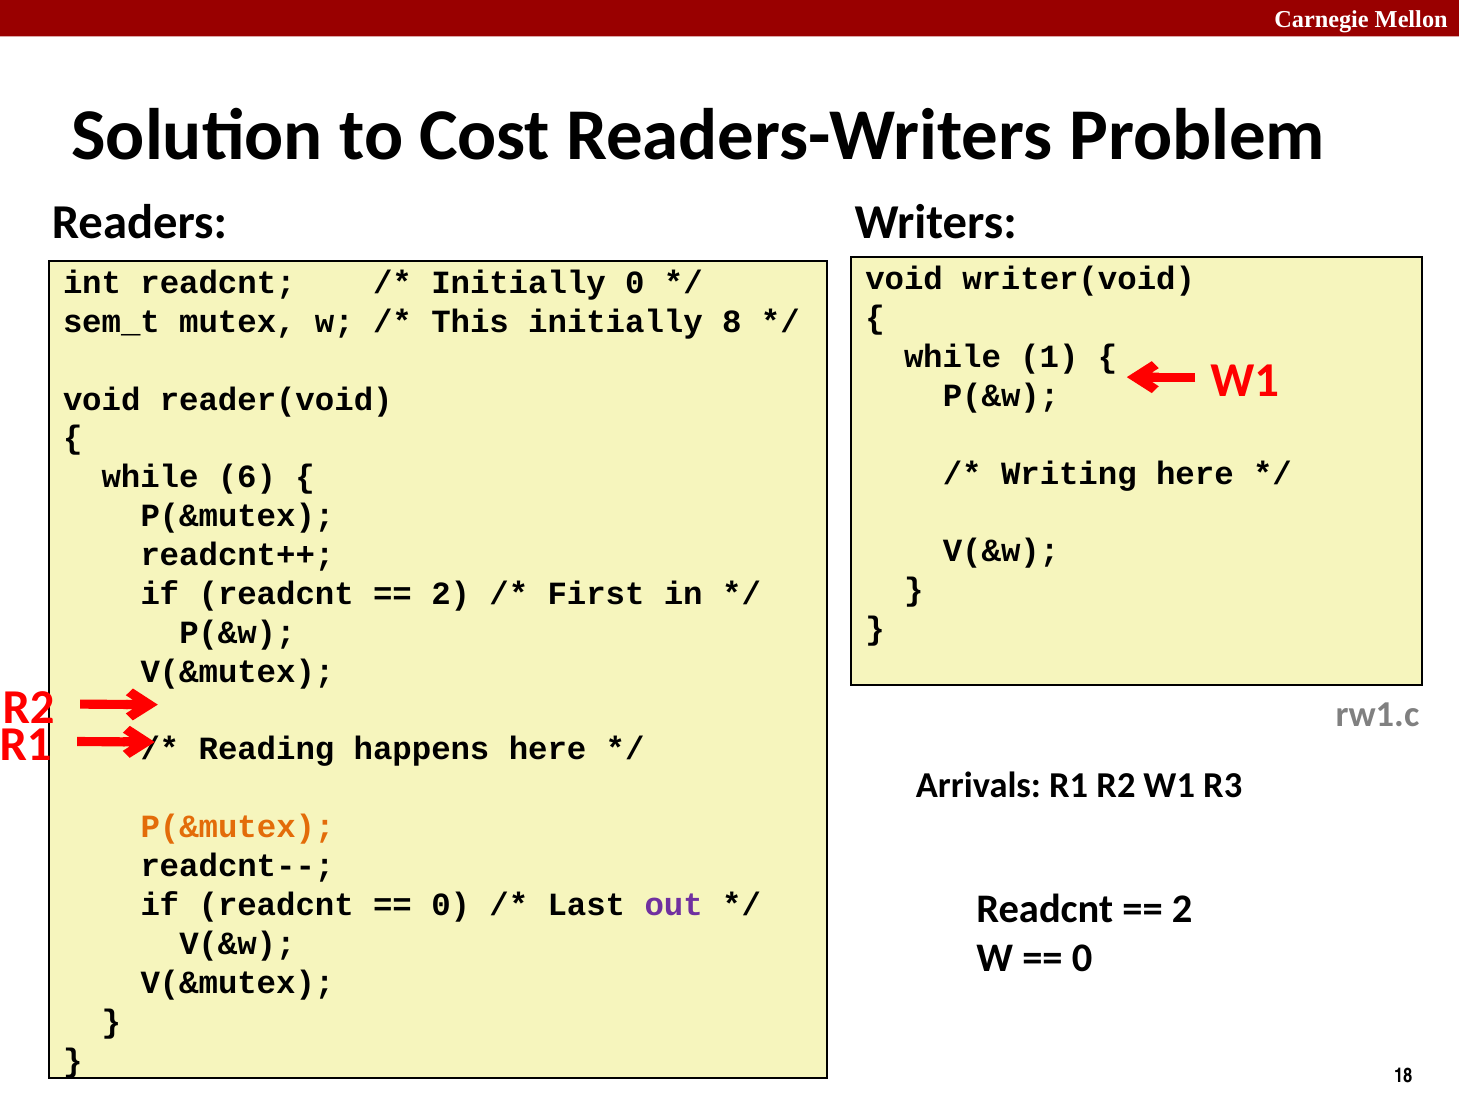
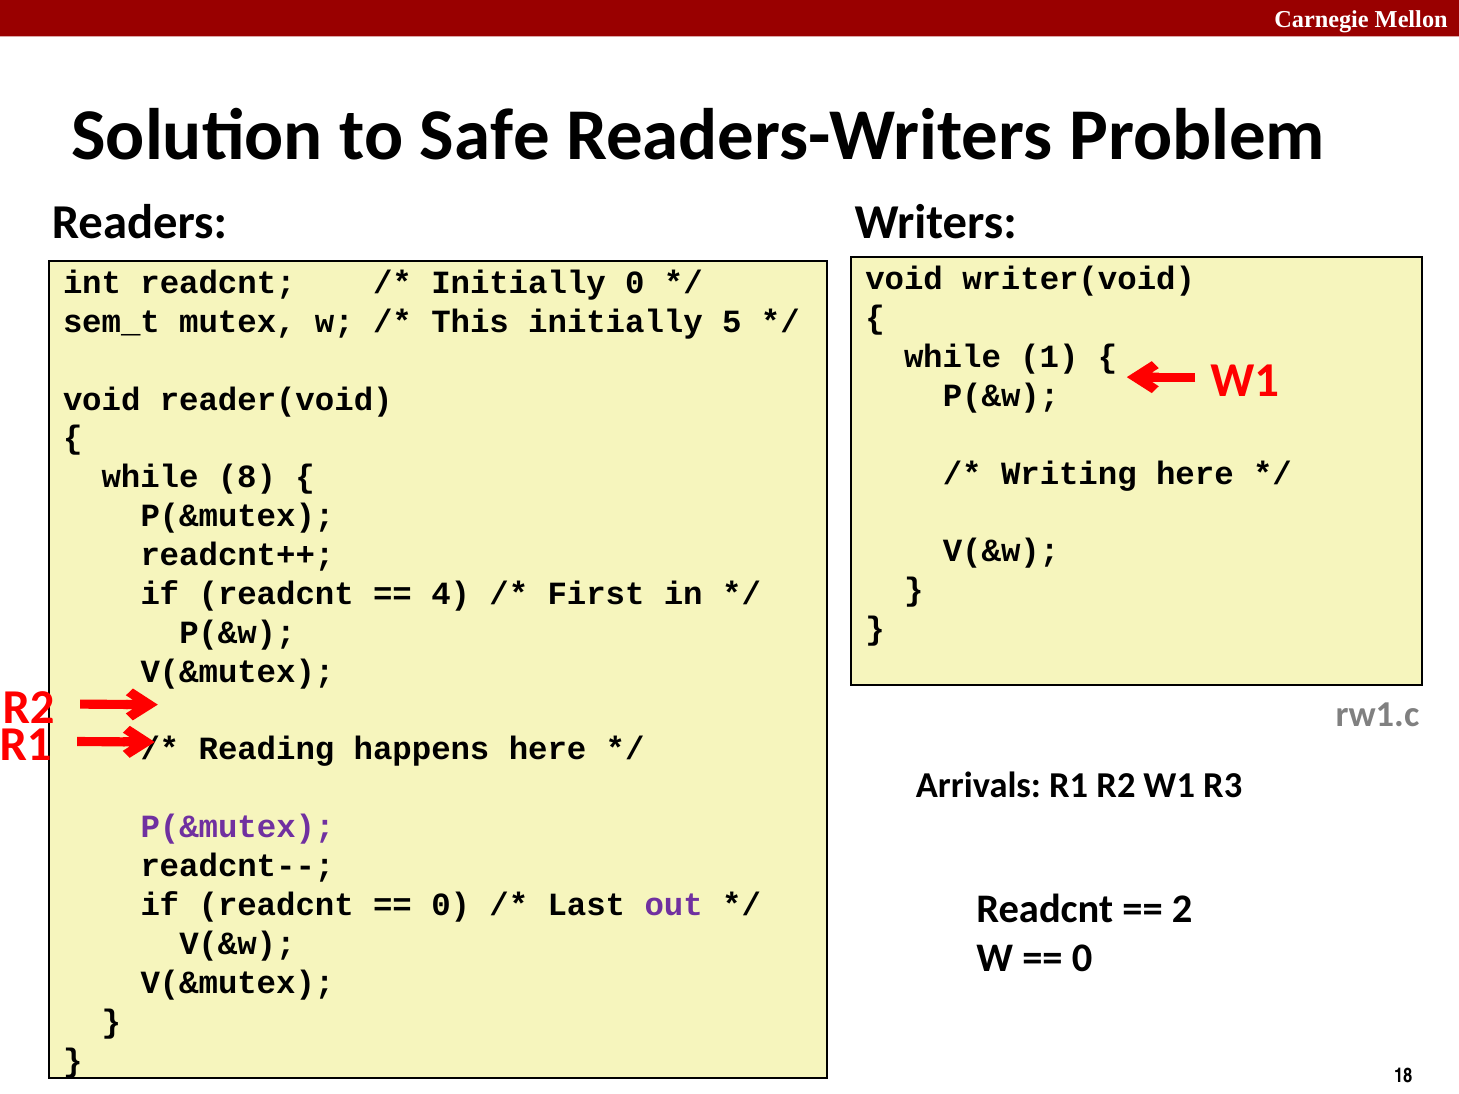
Cost: Cost -> Safe (485, 135)
8: 8 -> 5 (732, 322)
6: 6 -> 8 (247, 477)
2: 2 -> 4 (451, 594)
P(&mutex colour: orange -> purple (238, 827)
